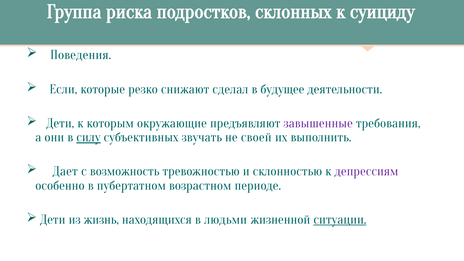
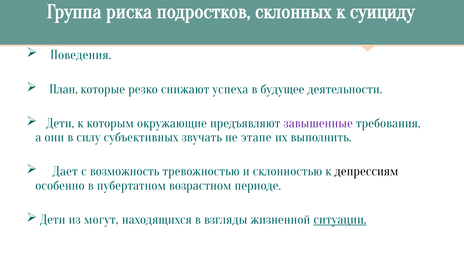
Если: Если -> План (63, 89)
сделал: сделал -> успеха (230, 89)
силу underline: present -> none (88, 137)
своей: своей -> этапе (256, 137)
депрессиям colour: purple -> black (367, 171)
жизнь: жизнь -> могут (101, 219)
людьми: людьми -> взгляды (226, 219)
